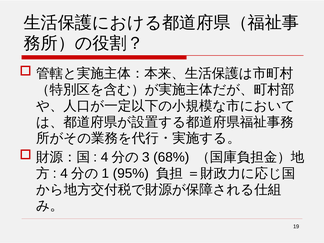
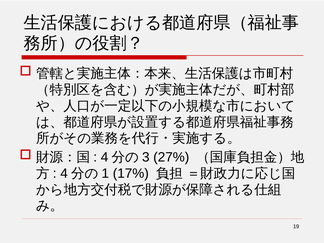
68%: 68% -> 27% (171, 157)
95%: 95% -> 17% (131, 173)
